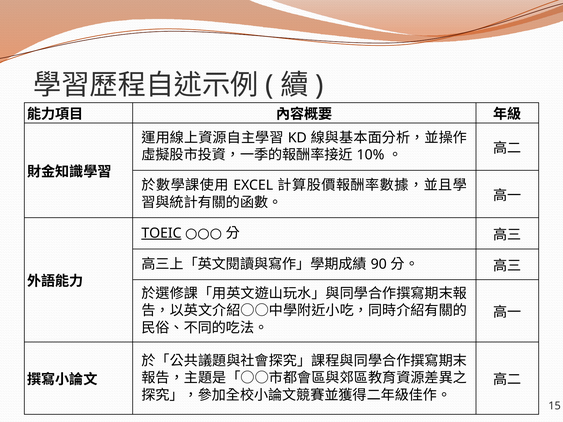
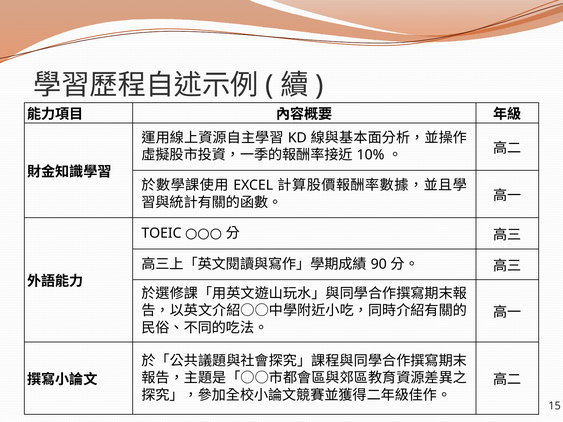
TOEIC underline: present -> none (161, 233)
